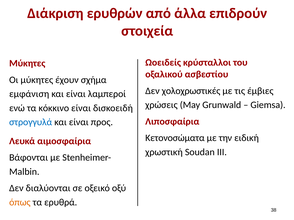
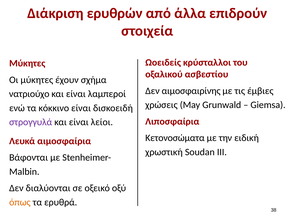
χολοχρωστικές: χολοχρωστικές -> αιμοσφαιρίνης (191, 91)
εμφάνιση: εμφάνιση -> νατριούχο (29, 94)
στρογγυλά colour: blue -> purple (31, 122)
προς: προς -> λείοι (102, 122)
